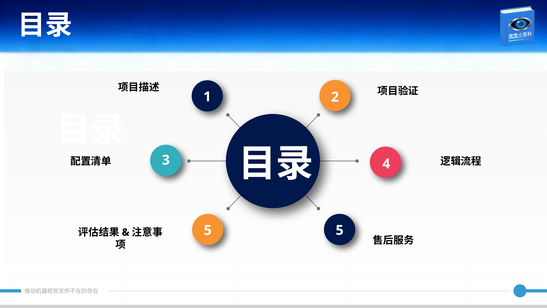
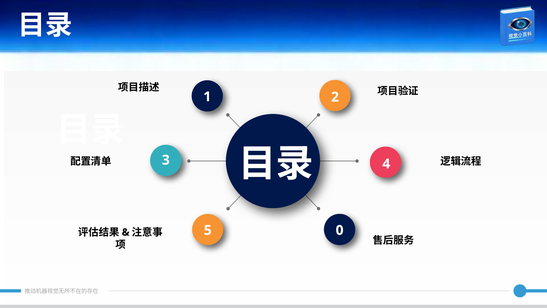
5 5: 5 -> 0 (340, 230)
